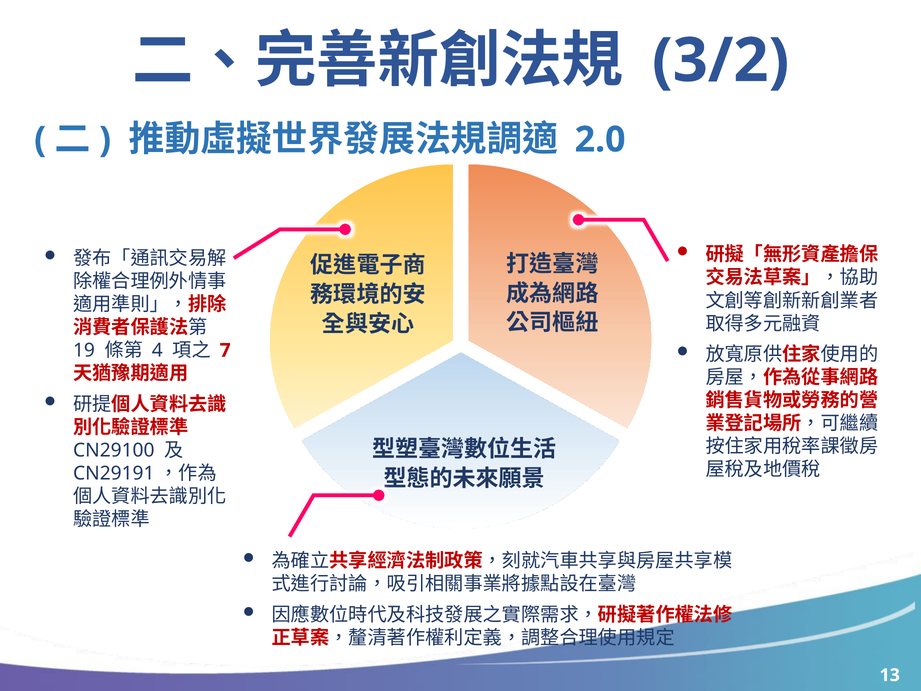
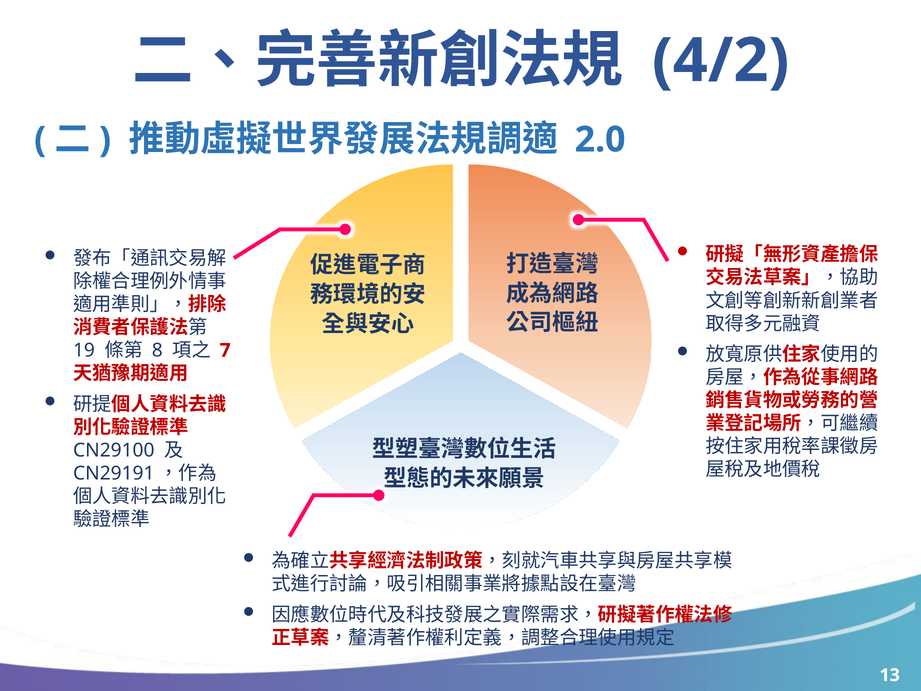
3/2: 3/2 -> 4/2 (721, 61)
4: 4 -> 8 (157, 350)
